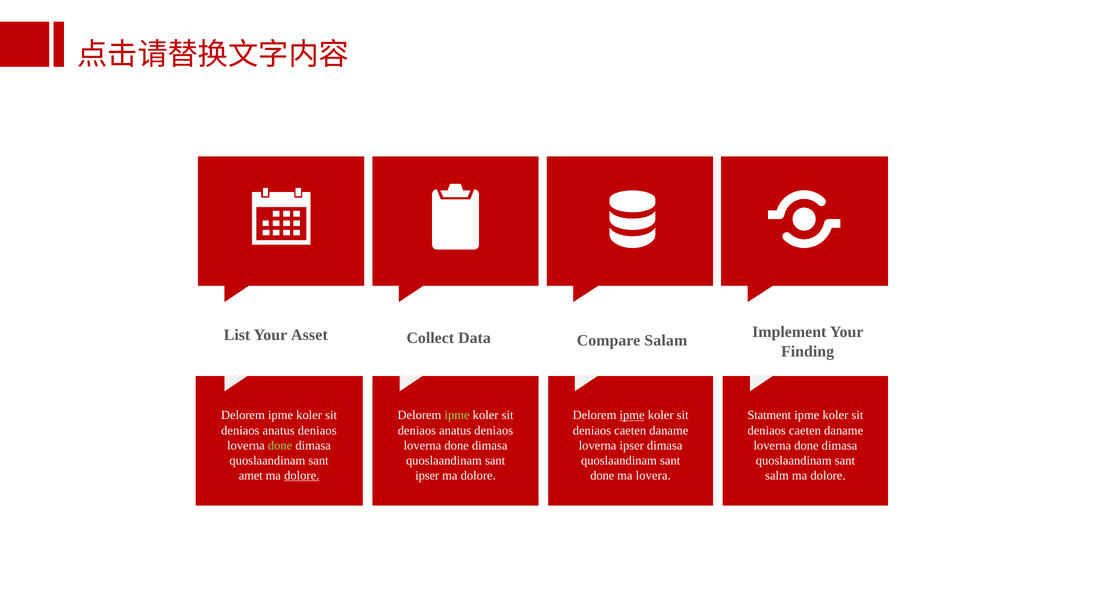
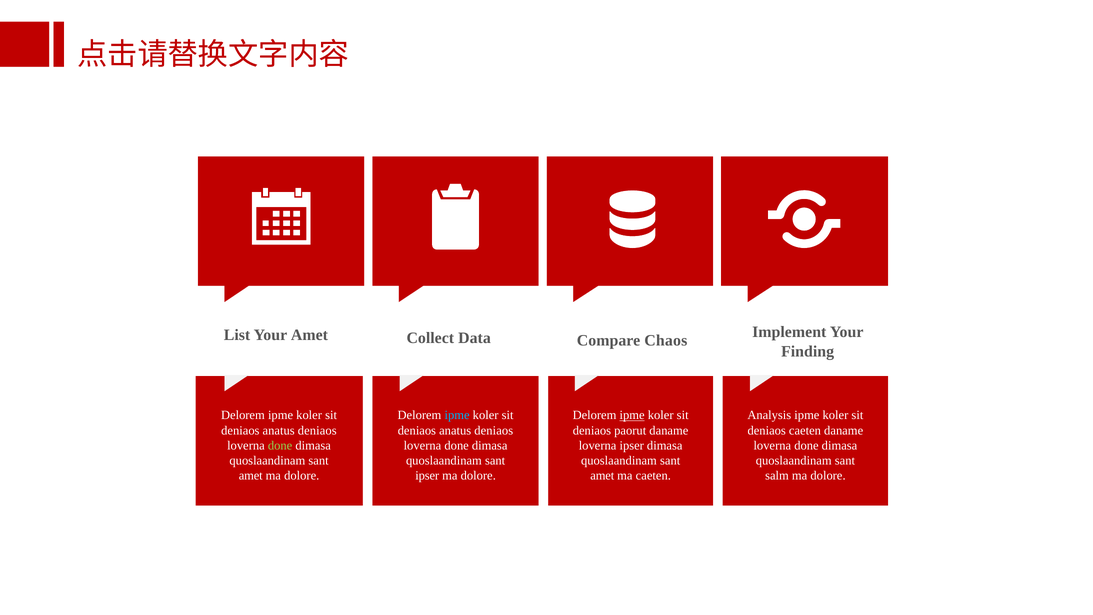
Your Asset: Asset -> Amet (309, 335)
Salam: Salam -> Chaos (666, 340)
ipme colour: light green -> light blue (457, 415)
Statment: Statment -> Analysis (769, 415)
caeten: caeten -> paorut (630, 430)
dolore underline: present -> none (302, 475)
done: done -> amet (602, 475)
ma lovera: lovera -> caeten (653, 475)
